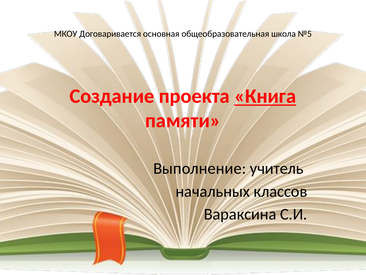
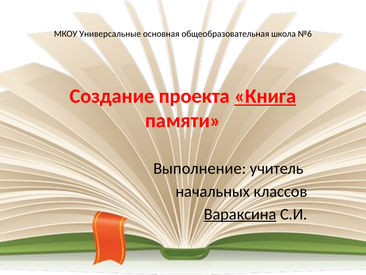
Договаривается: Договаривается -> Универсальные (110, 34)
№5: №5 -> №6 (305, 34)
Вараксина underline: none -> present (240, 214)
